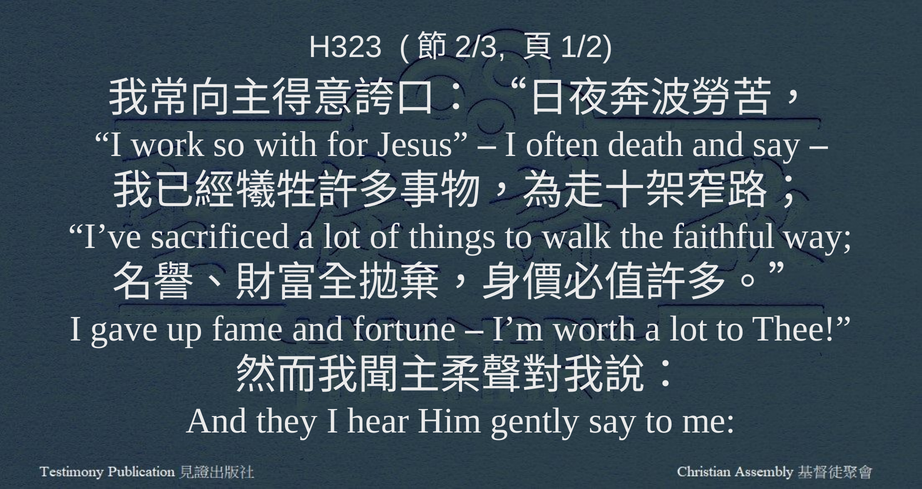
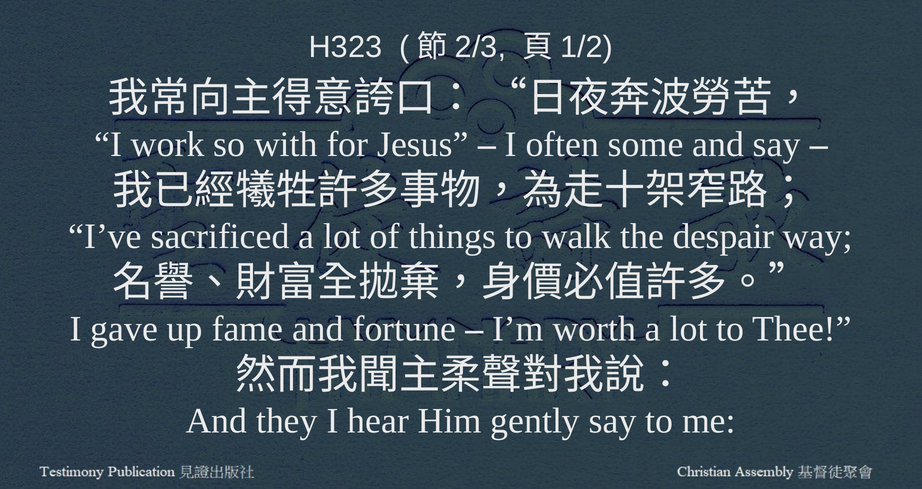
death: death -> some (646, 144)
faithful: faithful -> despair (724, 236)
